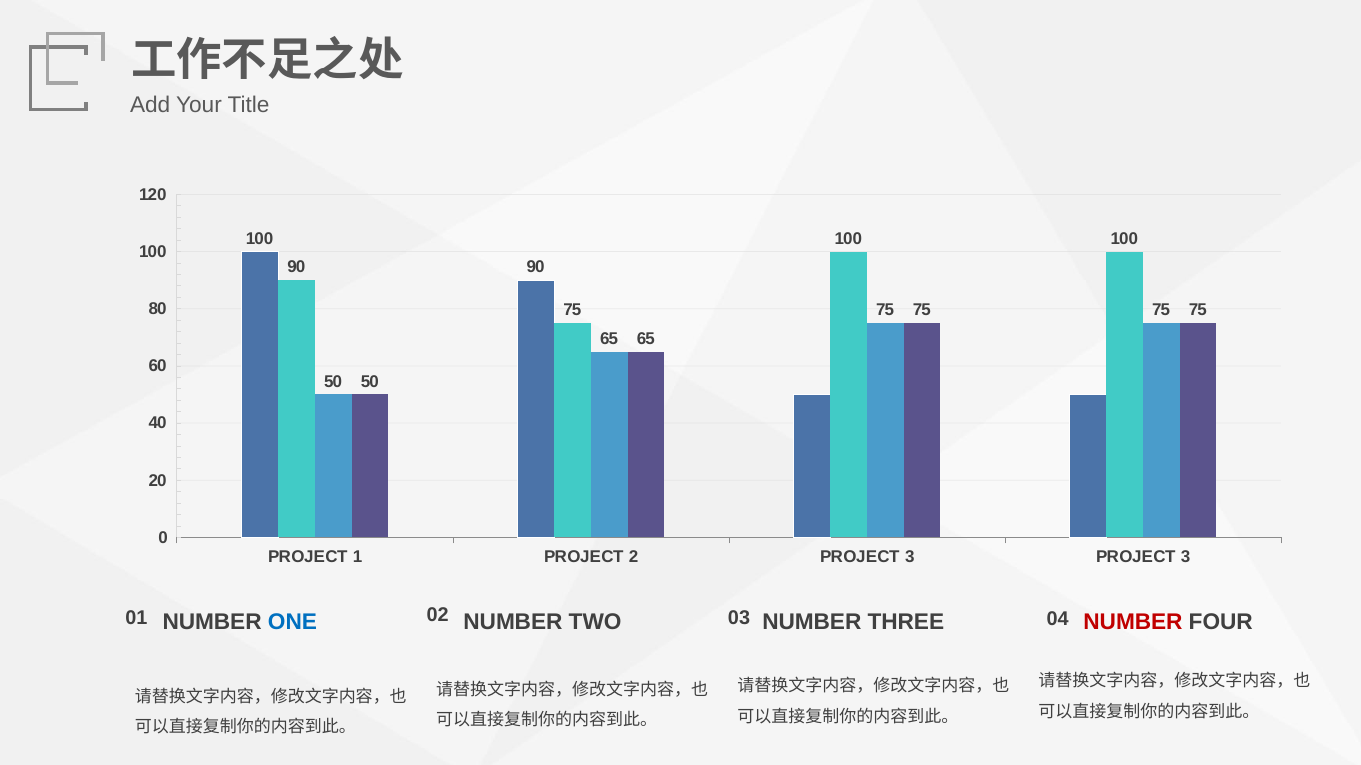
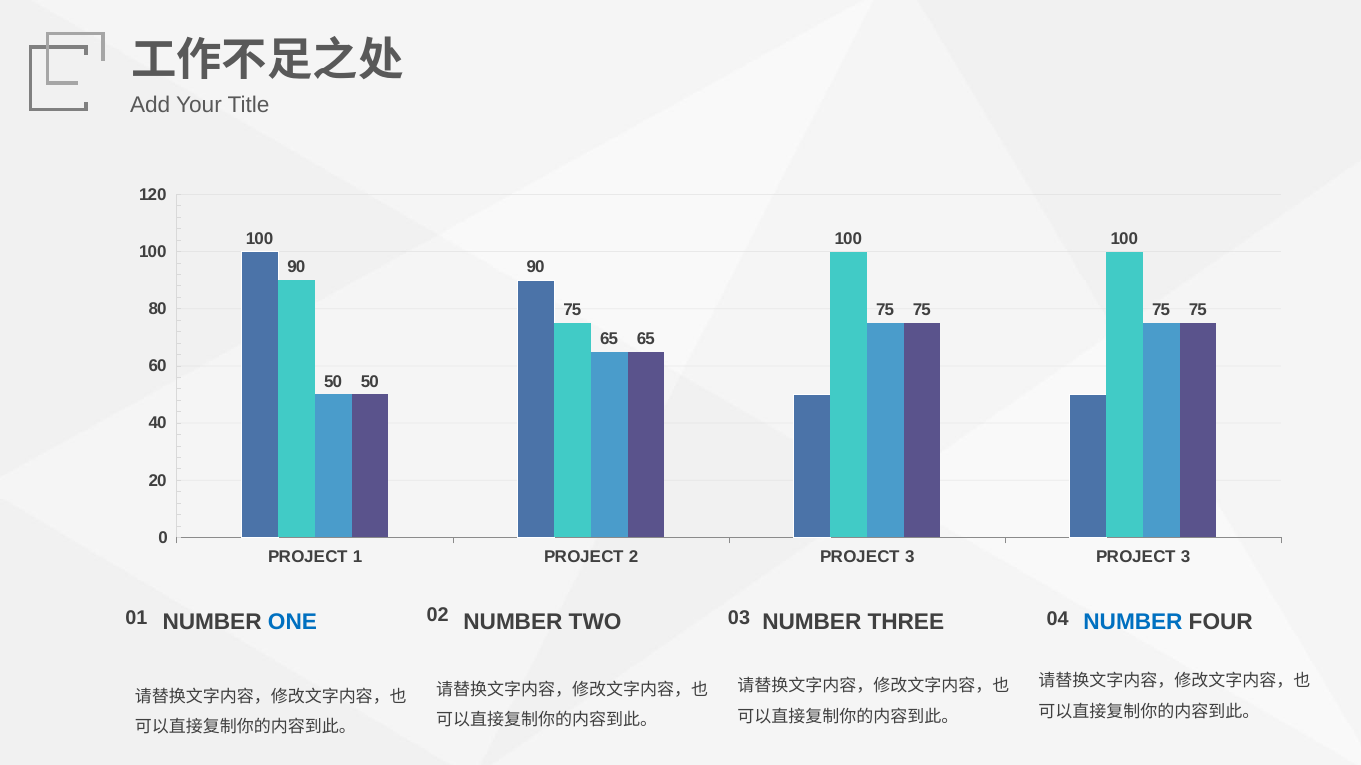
NUMBER colour: red -> blue (1133, 623)
